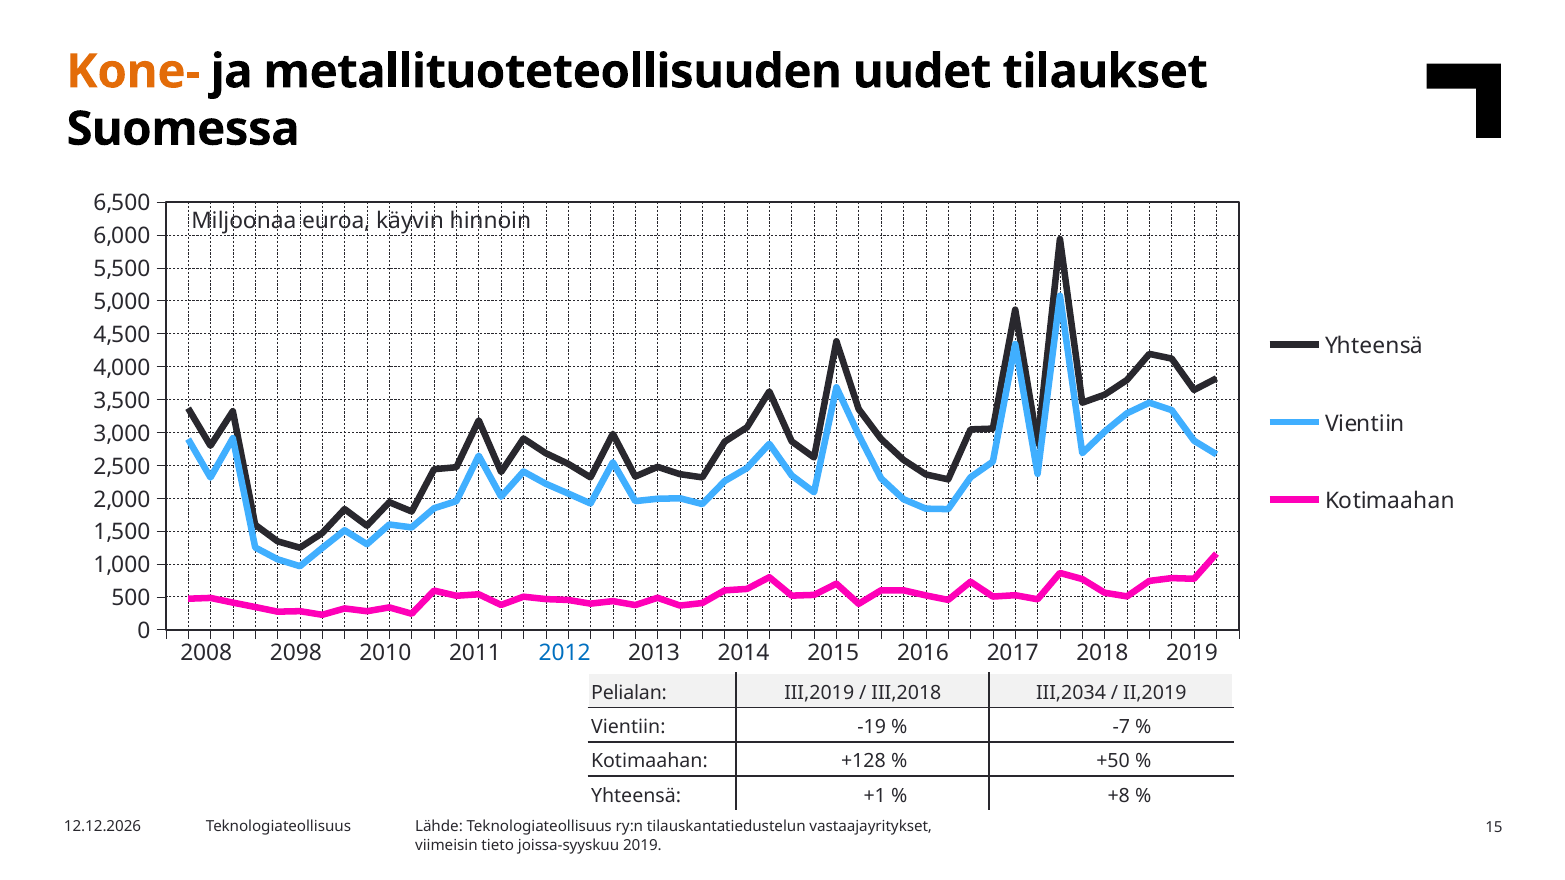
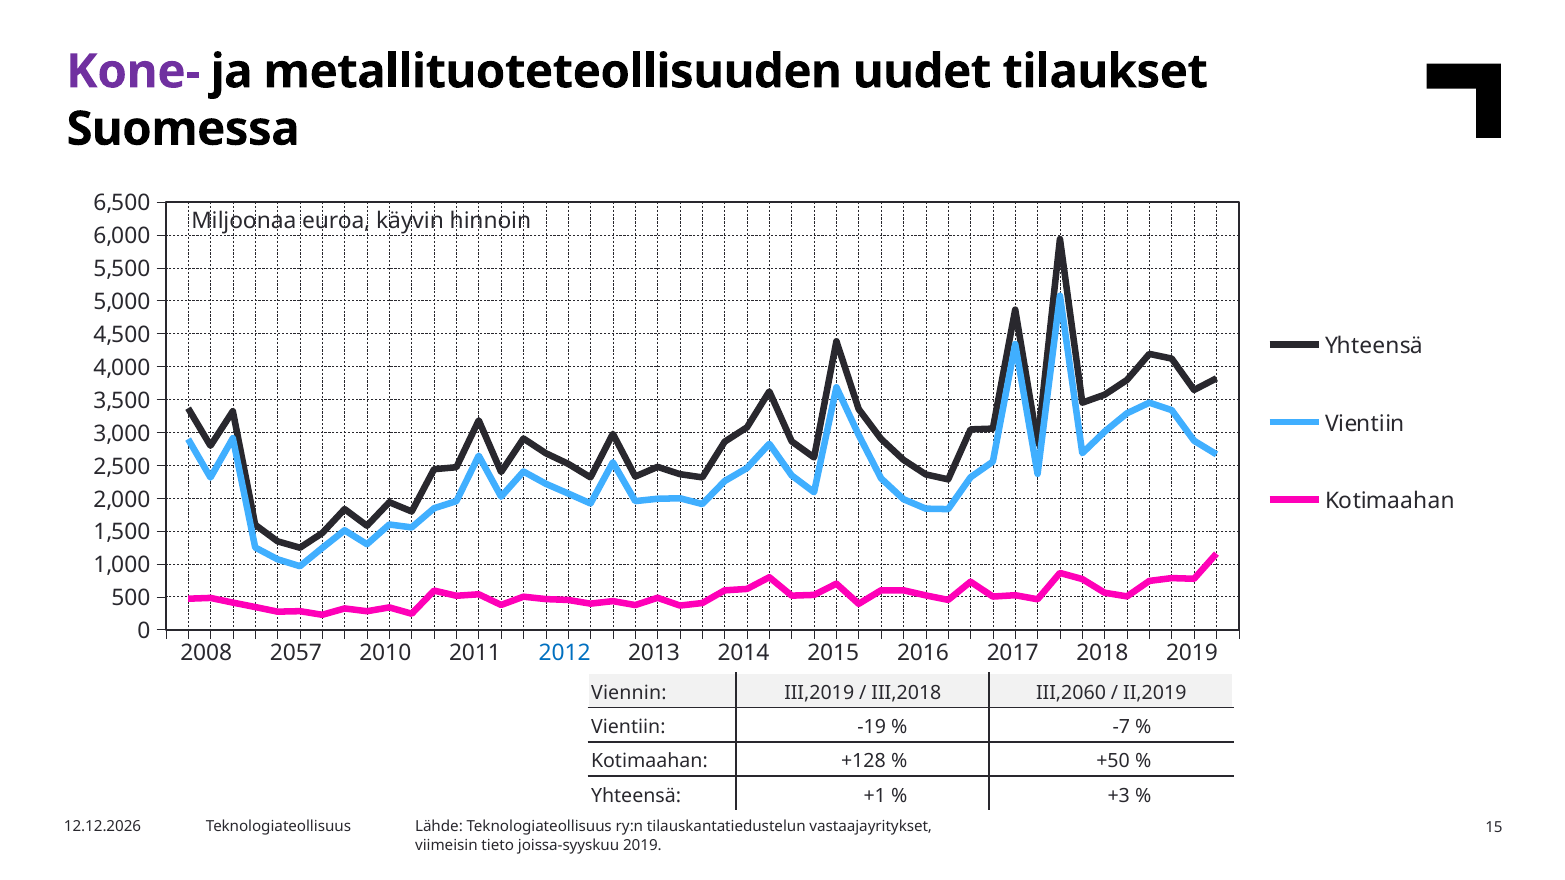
Kone- colour: orange -> purple (133, 72)
2098: 2098 -> 2057 (296, 653)
Pelialan: Pelialan -> Viennin (629, 693)
III,2034: III,2034 -> III,2060 (1071, 693)
+8: +8 -> +3 (1119, 796)
